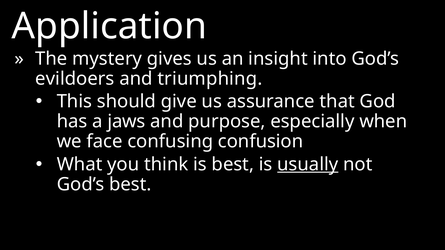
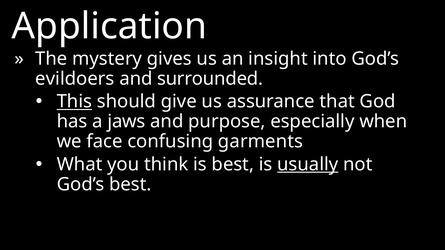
triumphing: triumphing -> surrounded (210, 79)
This underline: none -> present (74, 102)
confusion: confusion -> garments (261, 142)
